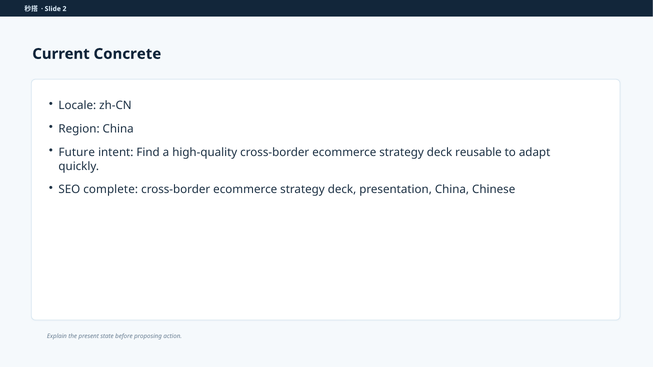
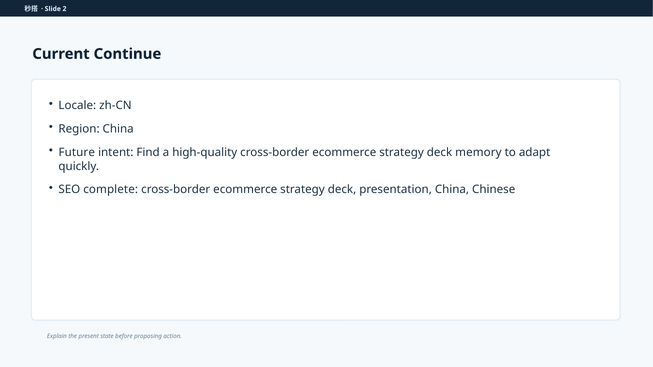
Concrete: Concrete -> Continue (127, 54)
reusable: reusable -> memory (478, 152)
